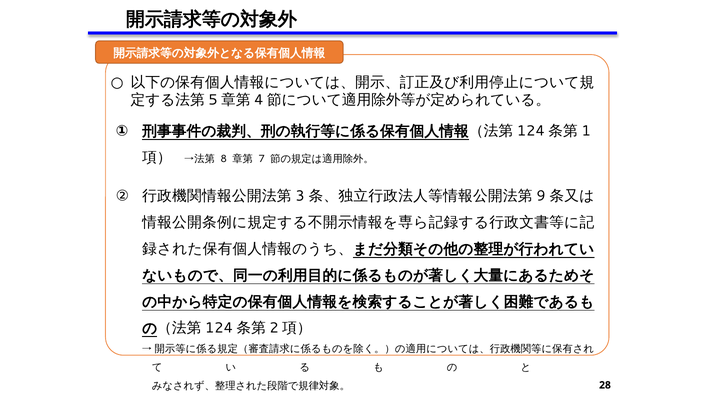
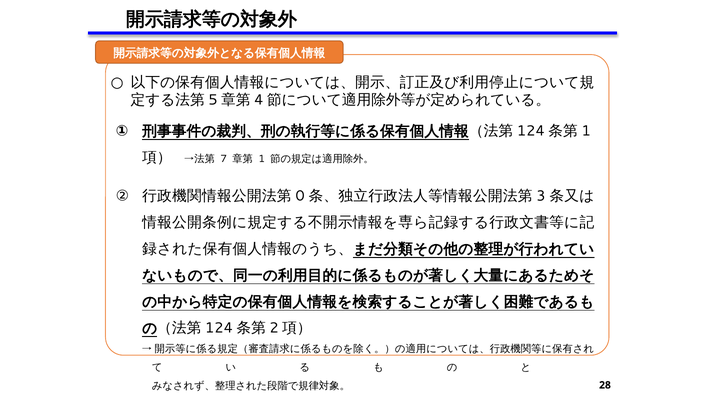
8: 8 -> 7 (224, 159)
7: 7 -> 1 (262, 159)
3: 3 -> 0 (300, 196)
9: 9 -> 3 (541, 196)
